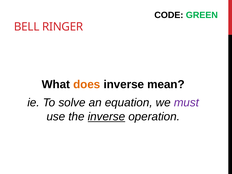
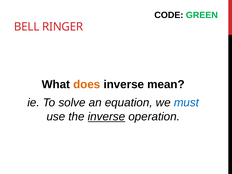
must colour: purple -> blue (186, 103)
